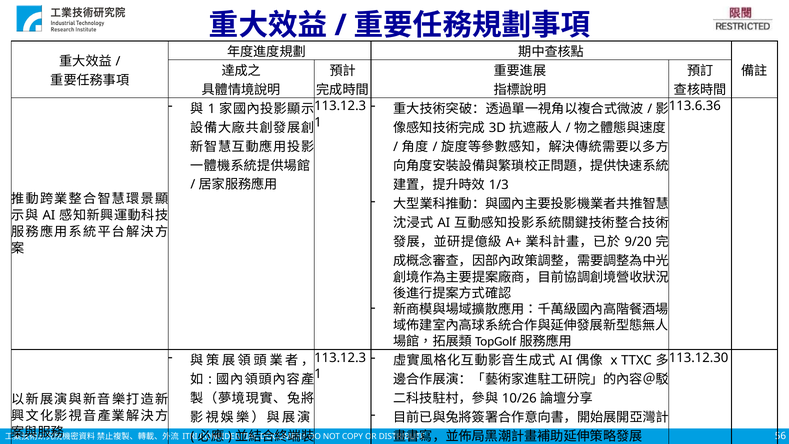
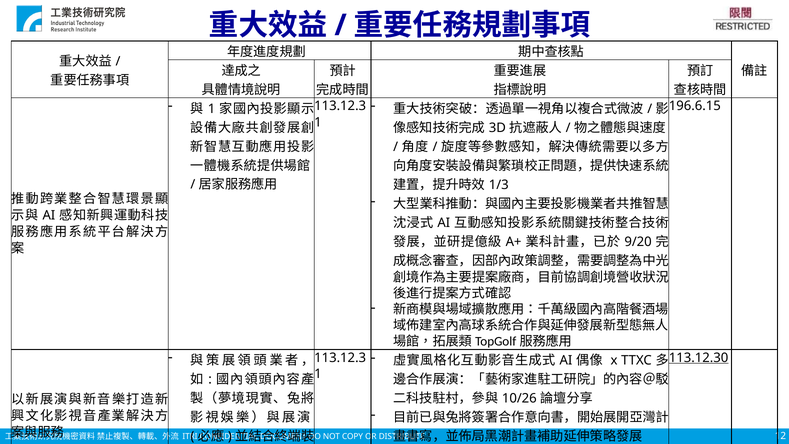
113.6.36: 113.6.36 -> 196.6.15 (695, 106)
113.12.30 underline: none -> present (699, 358)
56: 56 -> 12 (780, 436)
